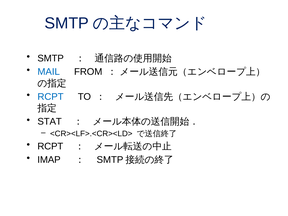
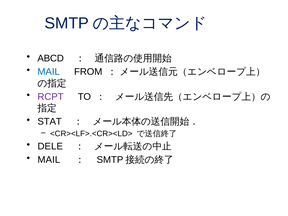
SMTP: SMTP -> ABCD (51, 58)
RCPT colour: blue -> purple (51, 97)
RCPT: RCPT -> DELE (50, 146)
IMAP: IMAP -> MAIL (49, 160)
